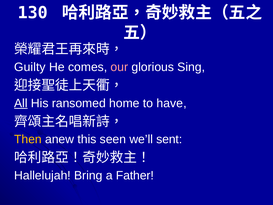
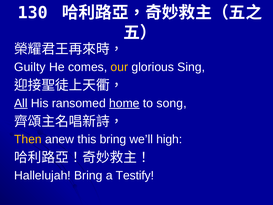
our colour: pink -> yellow (119, 67)
home underline: none -> present (124, 103)
have: have -> song (172, 103)
this seen: seen -> bring (113, 139)
sent: sent -> high (169, 139)
Father: Father -> Testify (135, 175)
